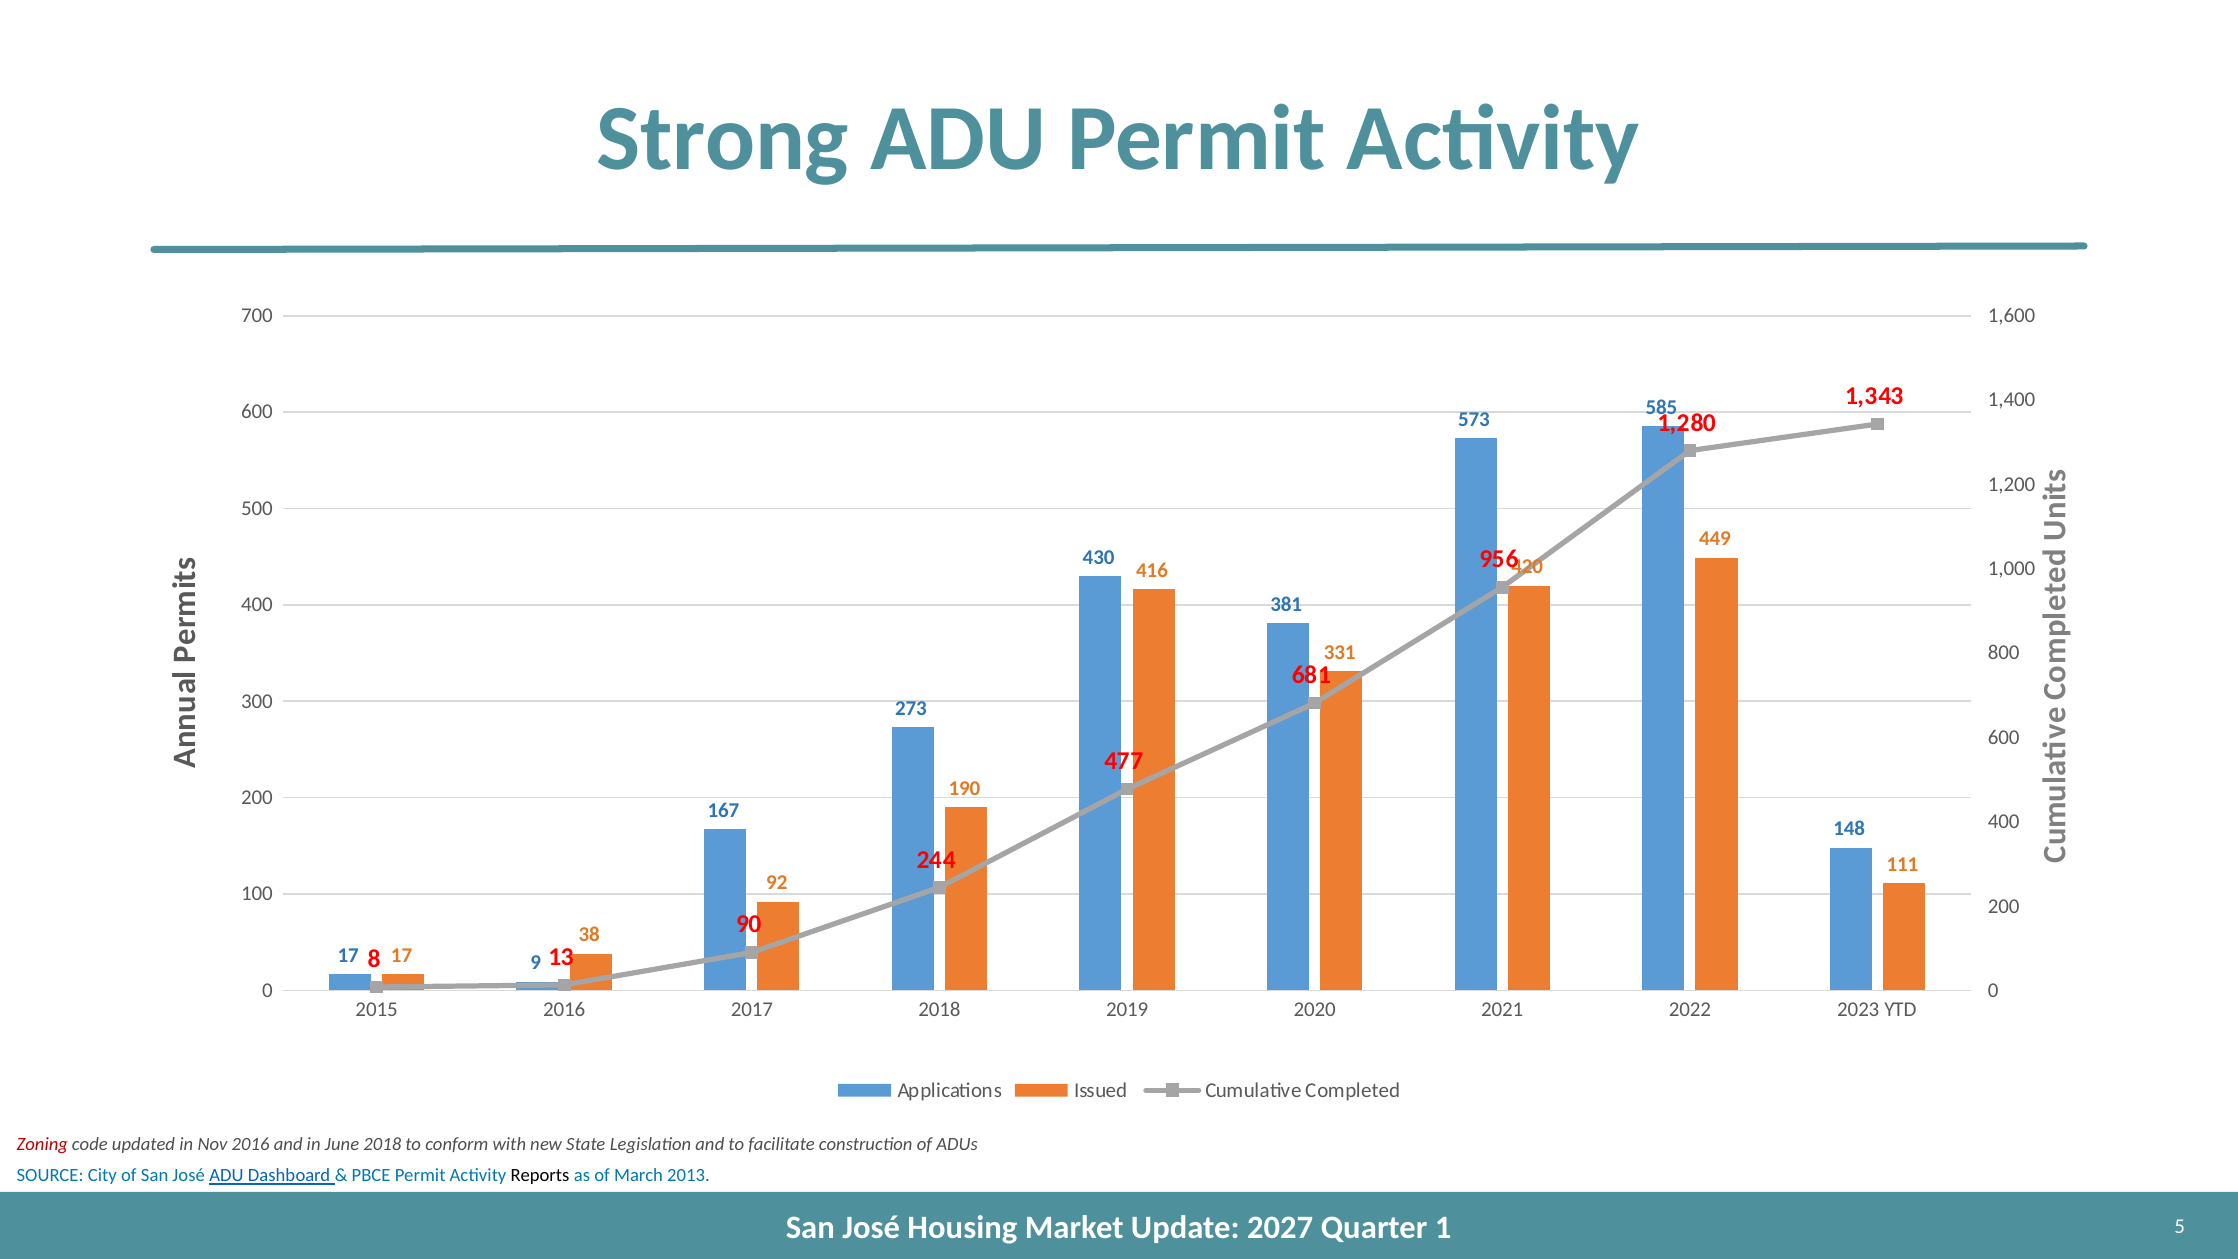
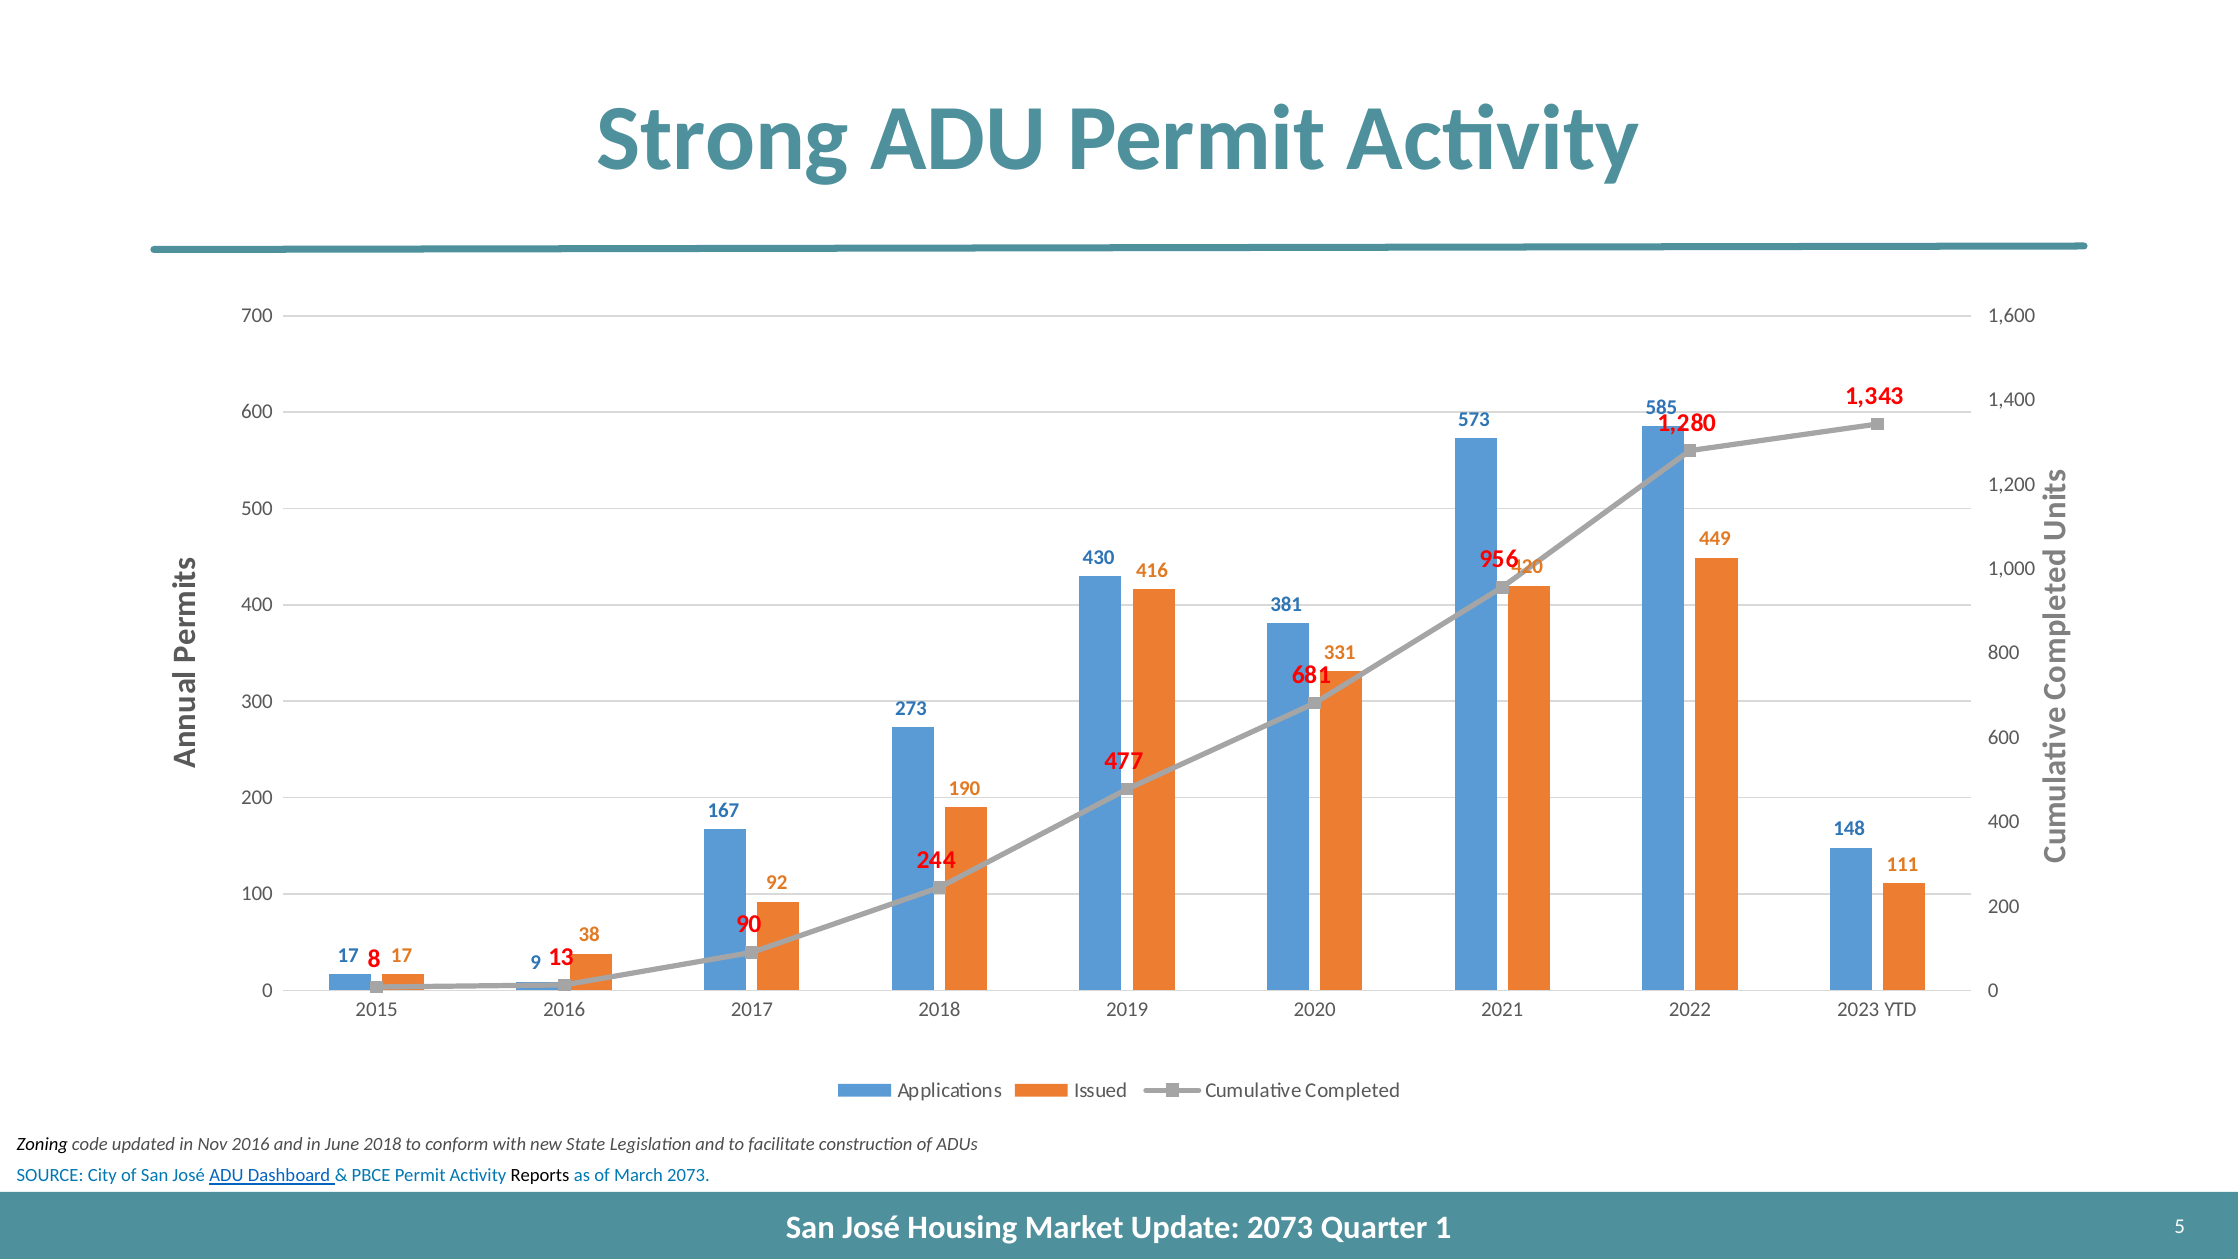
Zoning colour: red -> black (42, 1144)
March 2013: 2013 -> 2073 (688, 1176)
Update 2027: 2027 -> 2073 (1280, 1228)
